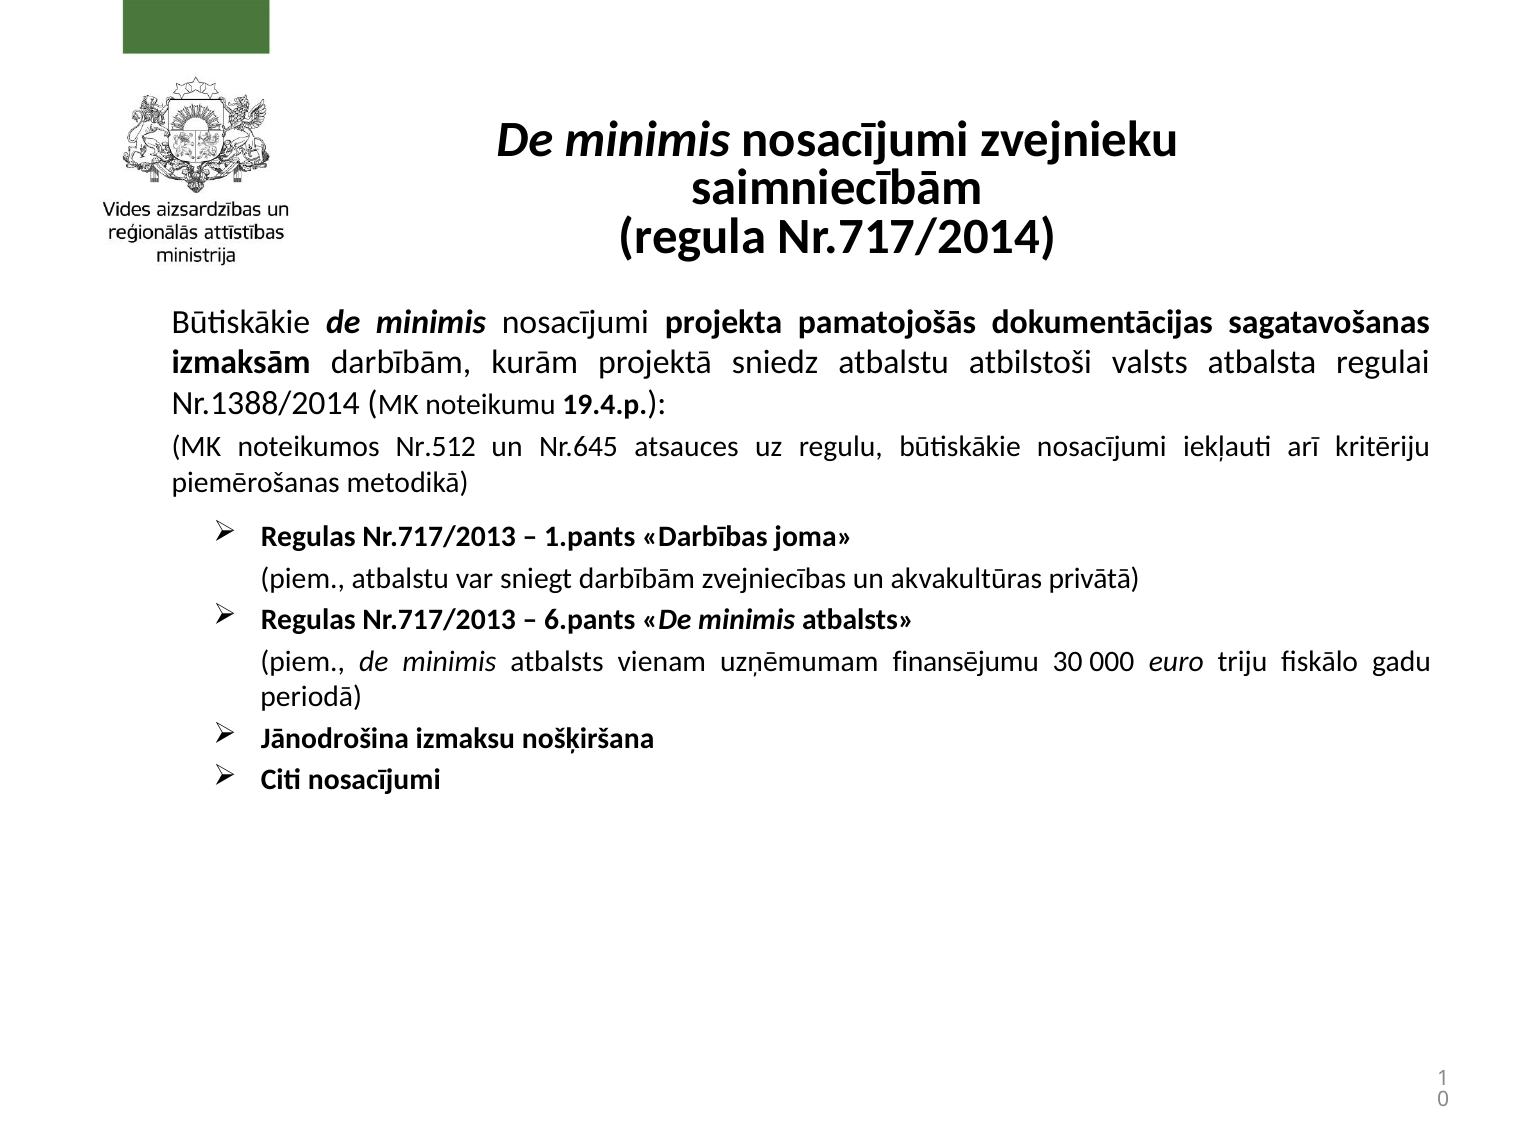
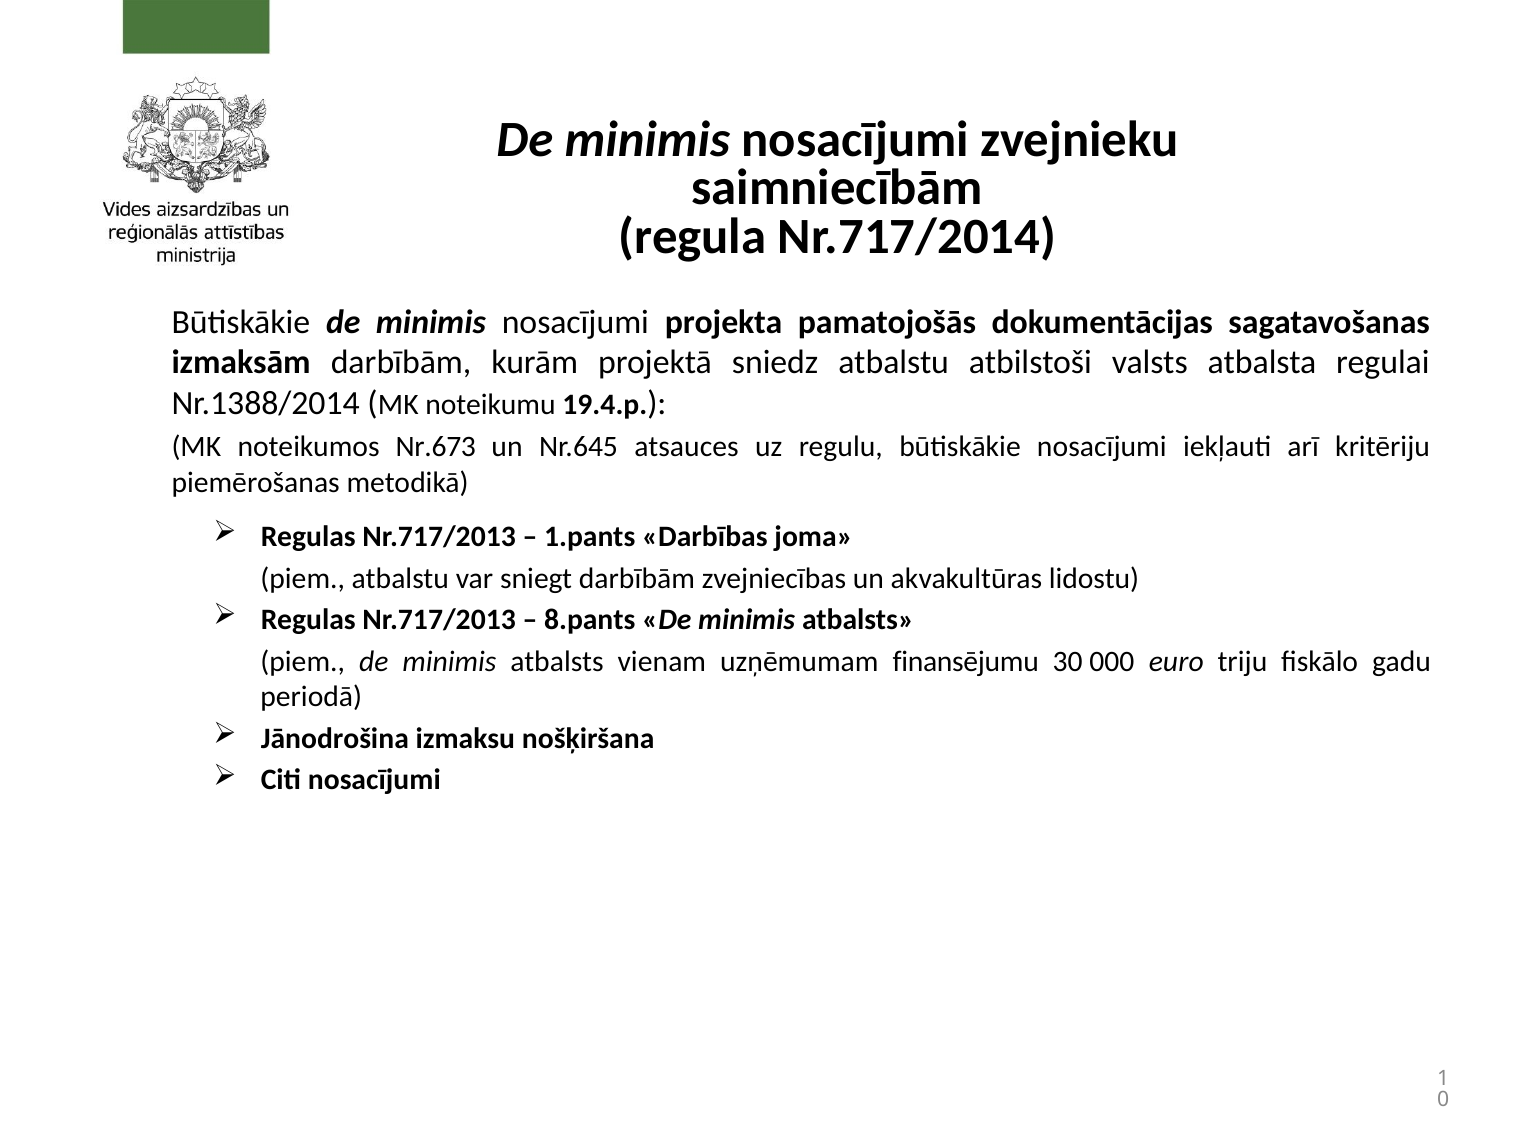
Nr.512: Nr.512 -> Nr.673 (436, 447)
privātā: privātā -> lidostu (1094, 579)
6.pants: 6.pants -> 8.pants (590, 620)
